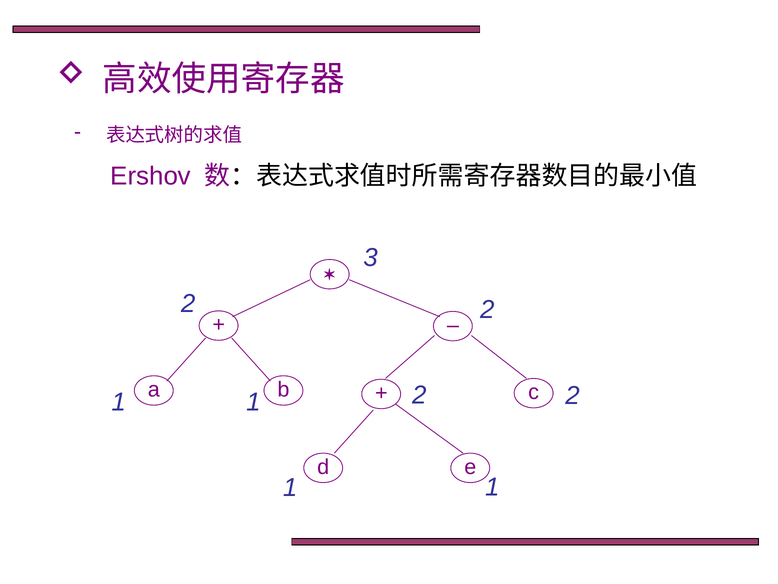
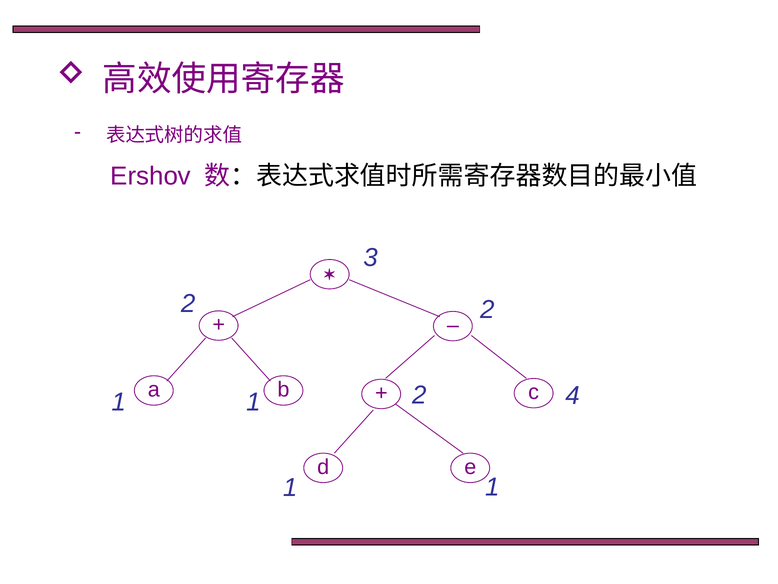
2: 2 -> 4 (572, 396)
